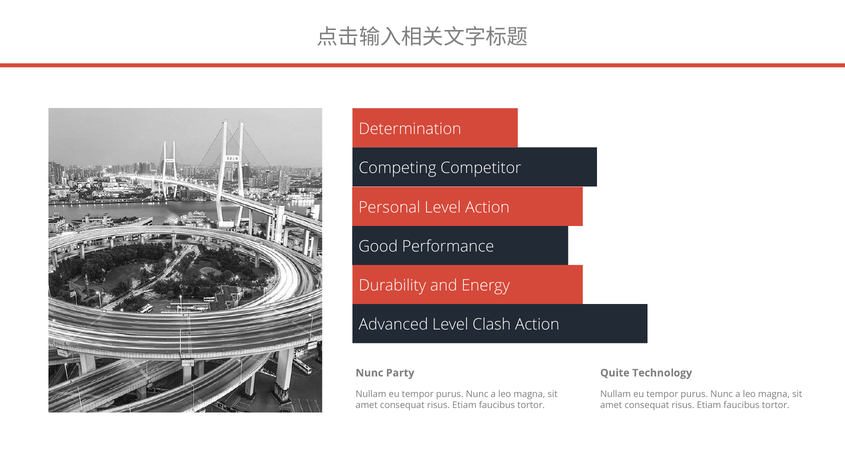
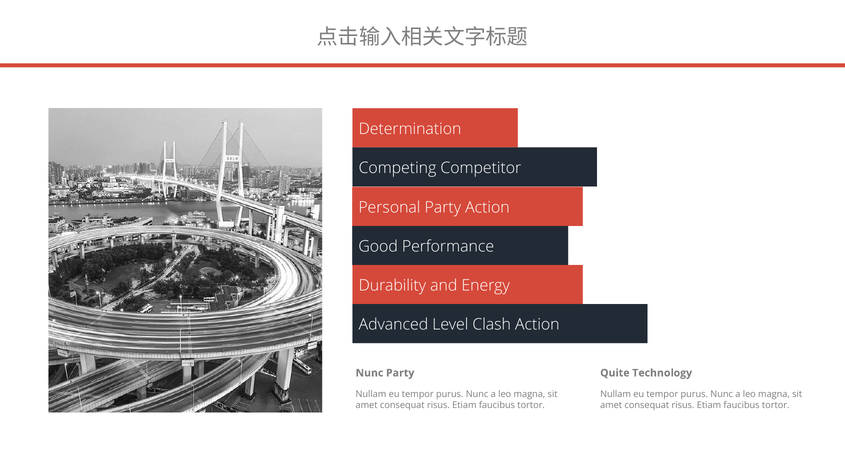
Personal Level: Level -> Party (443, 208)
